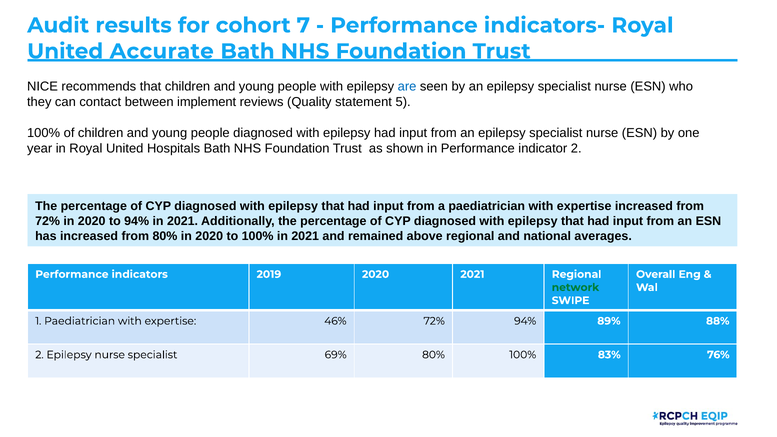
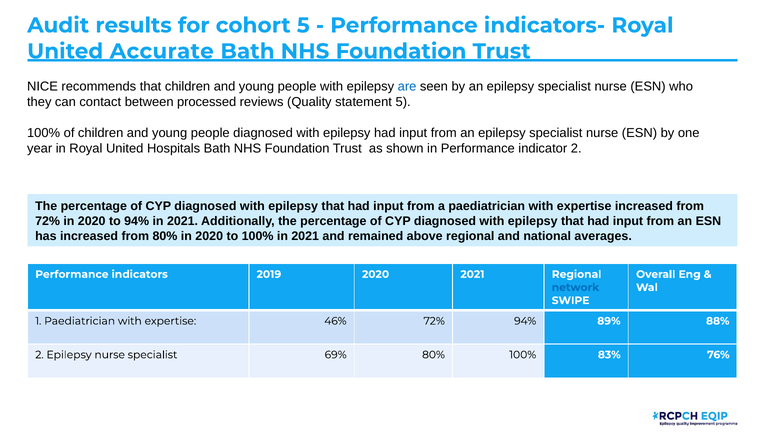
cohort 7: 7 -> 5 (303, 25)
implement: implement -> processed (207, 102)
network colour: green -> blue (575, 287)
